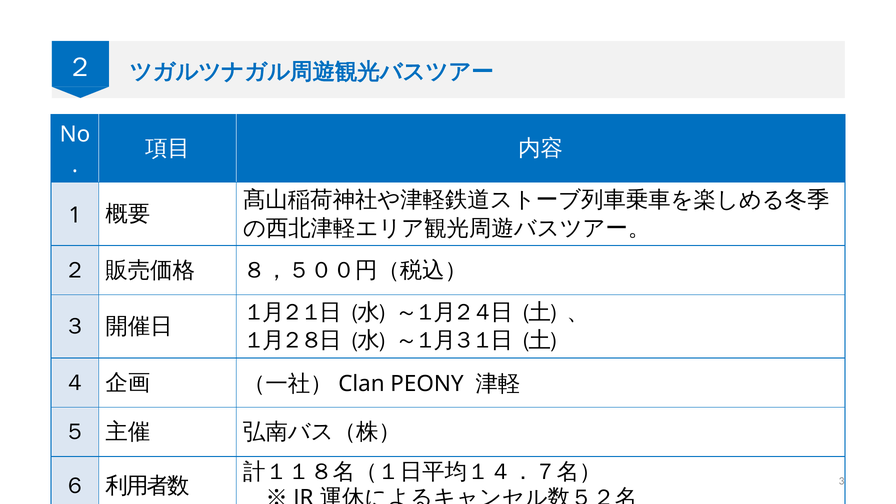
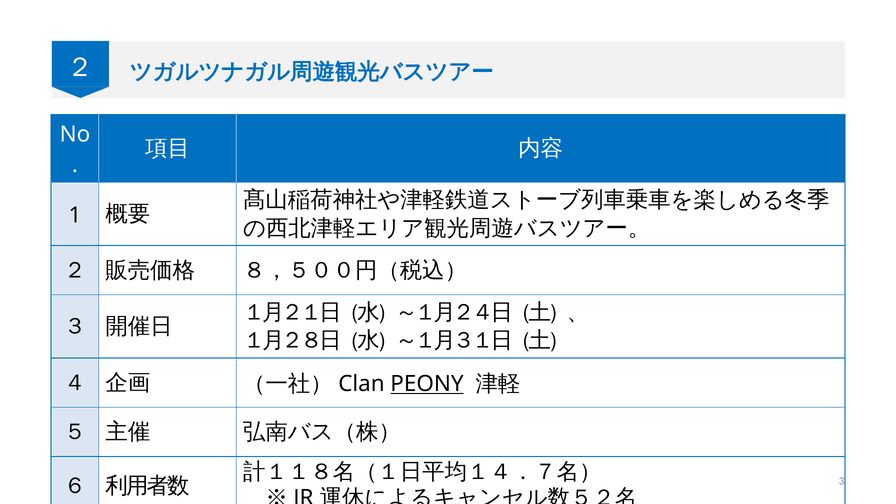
PEONY underline: none -> present (427, 384)
